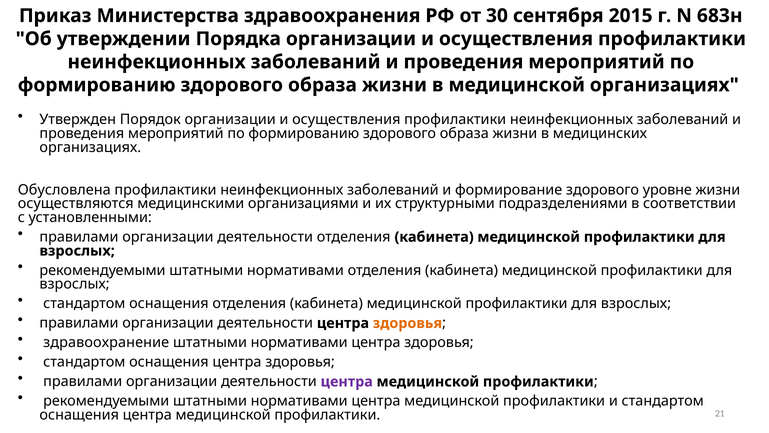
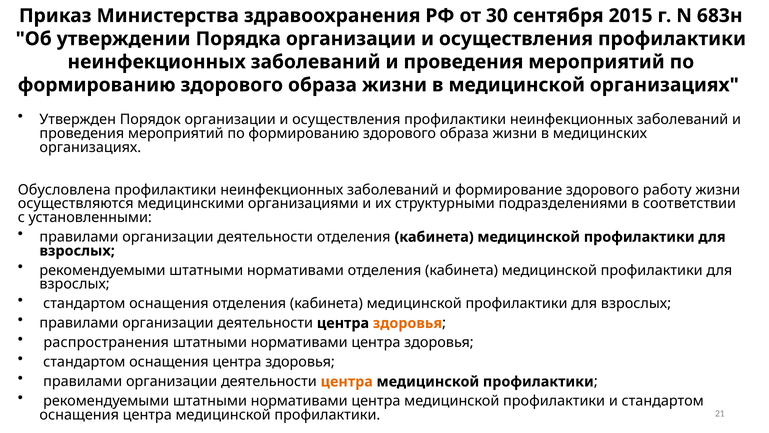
уровне: уровне -> работу (667, 190)
здравоохранение: здравоохранение -> распространения (106, 342)
центра colour: purple -> orange (347, 381)
